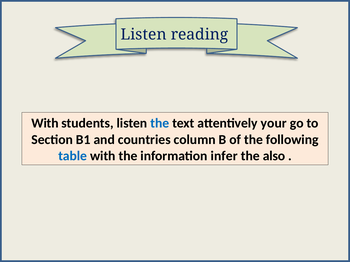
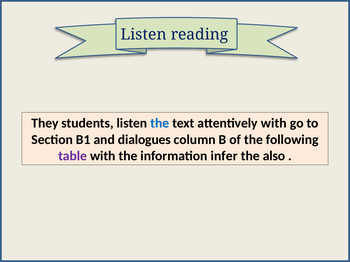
With: With -> They (45, 123)
attentively your: your -> with (274, 123)
countries: countries -> dialogues (144, 140)
table colour: blue -> purple (73, 156)
